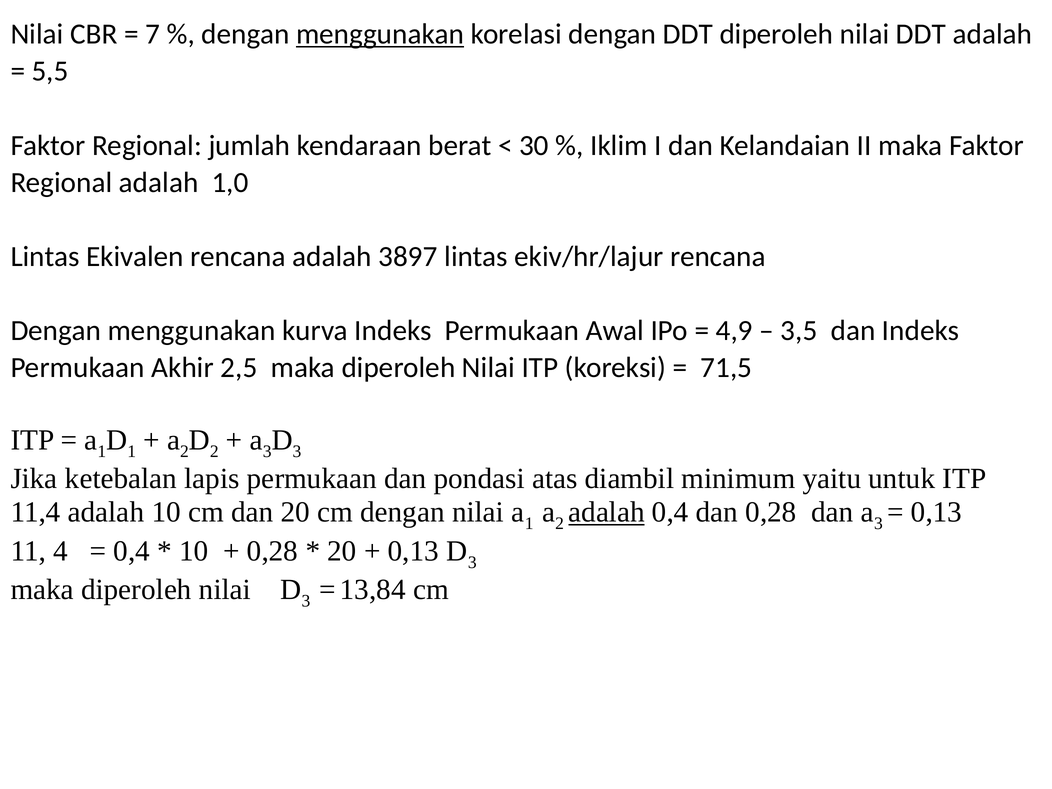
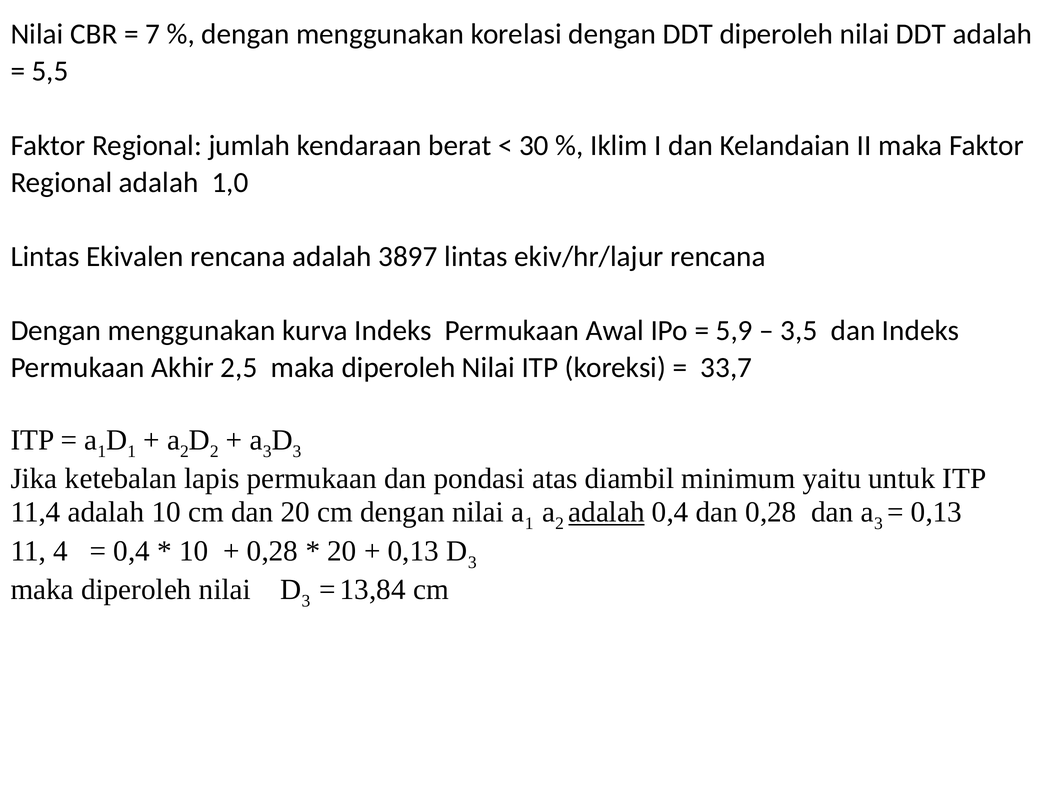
menggunakan underline: present -> none (380, 34)
4,9: 4,9 -> 5,9 (734, 331)
71,5: 71,5 -> 33,7 (726, 368)
